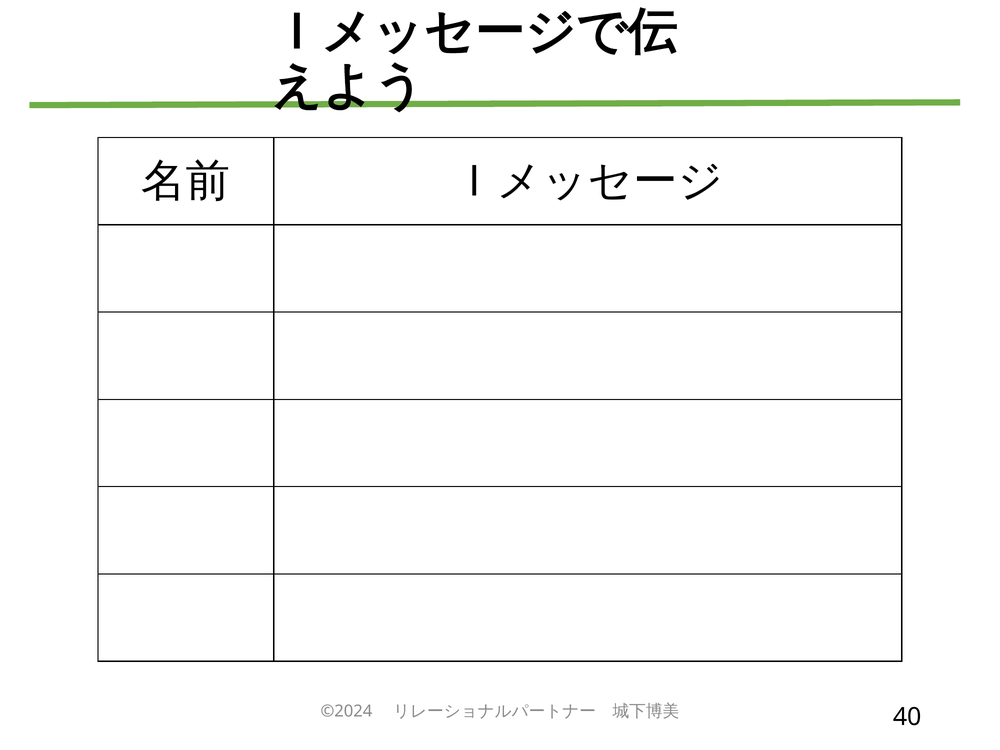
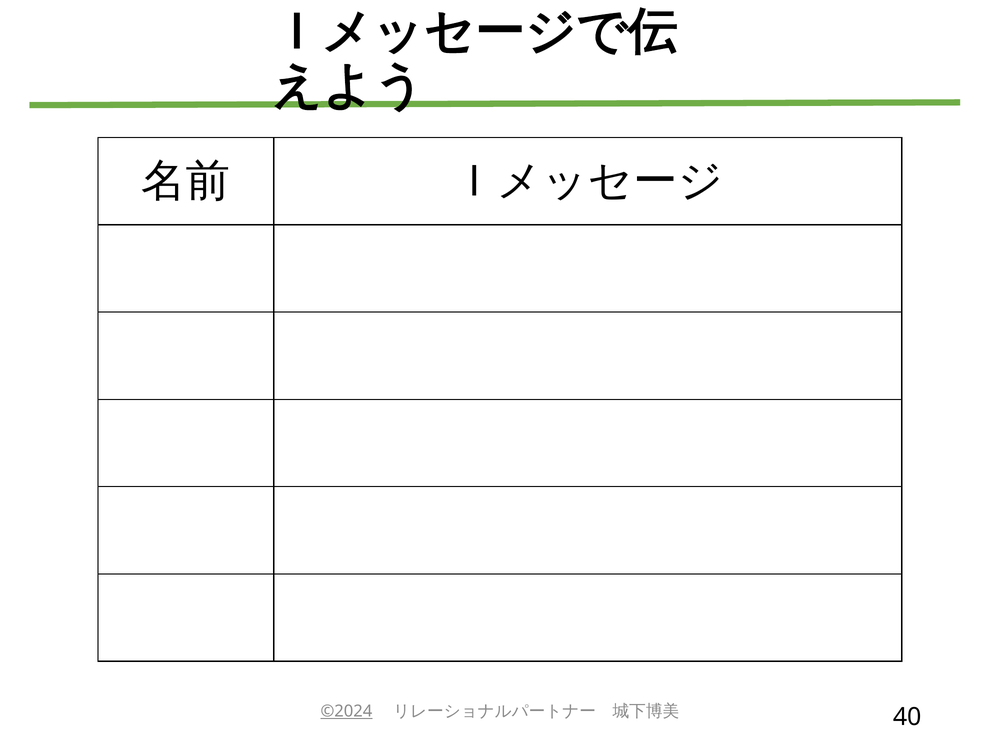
©2024 underline: none -> present (346, 711)
